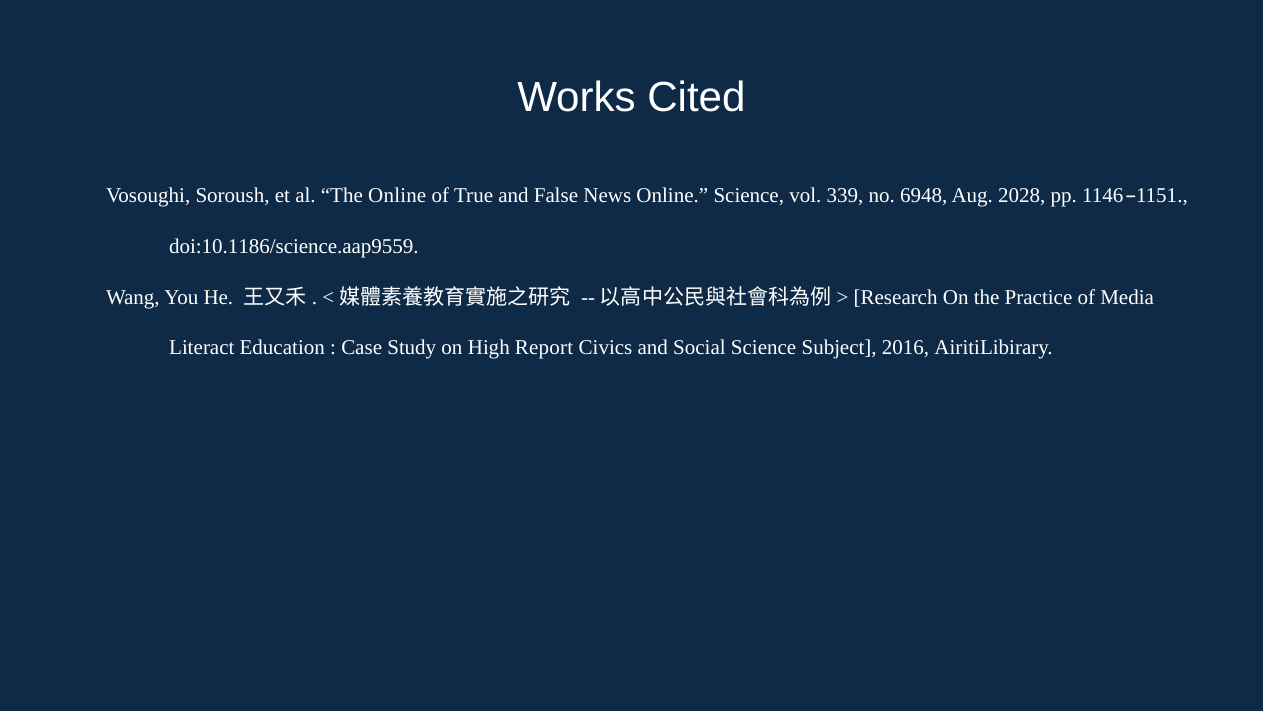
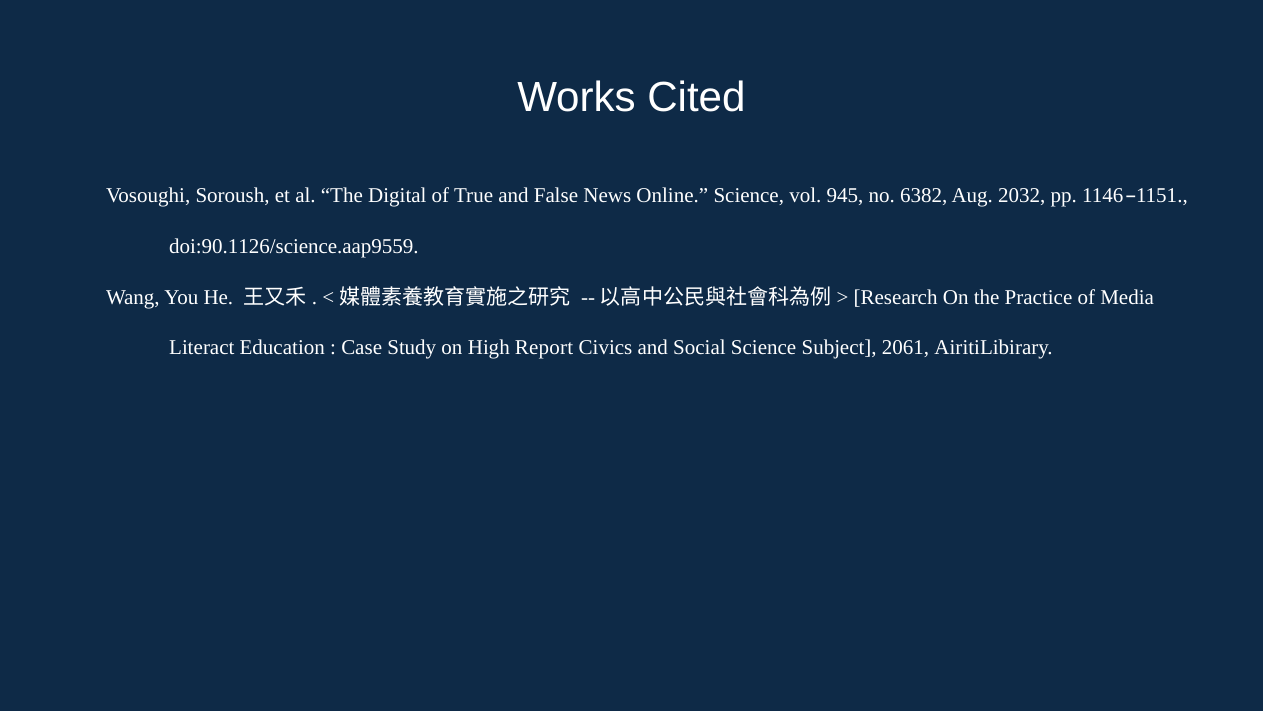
The Online: Online -> Digital (397, 196)
339: 339 -> 945 (845, 196)
6948: 6948 -> 6382 (924, 196)
2028: 2028 -> 2032 (1022, 196)
doi:10.1186/science.aap9559: doi:10.1186/science.aap9559 -> doi:90.1126/science.aap9559 (294, 246)
2016: 2016 -> 2061 (906, 347)
